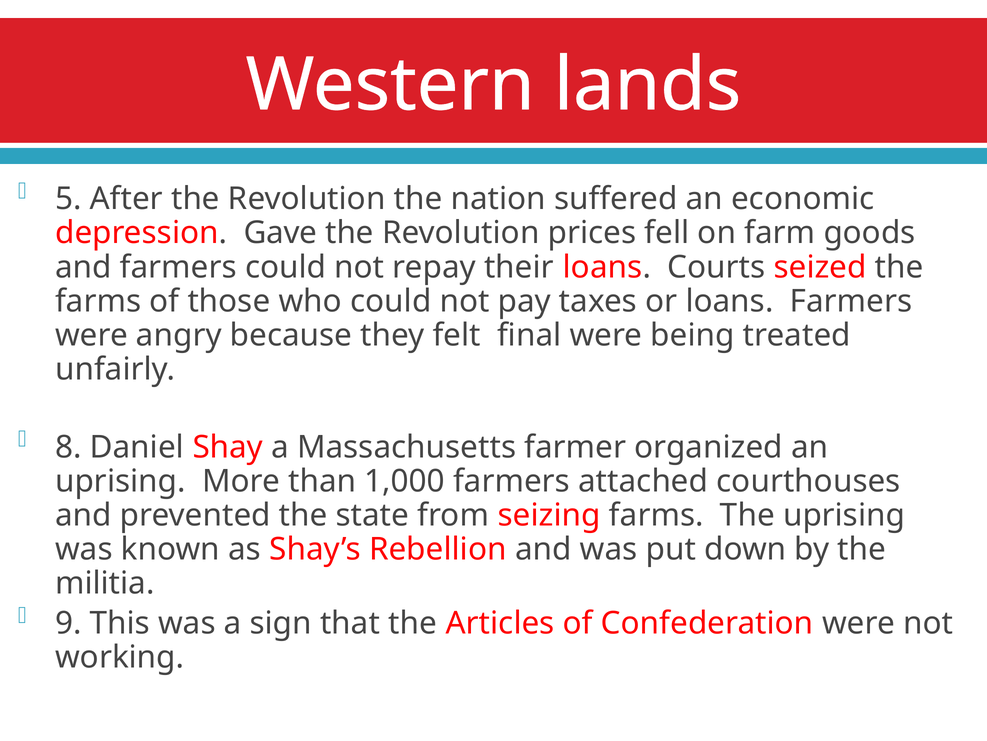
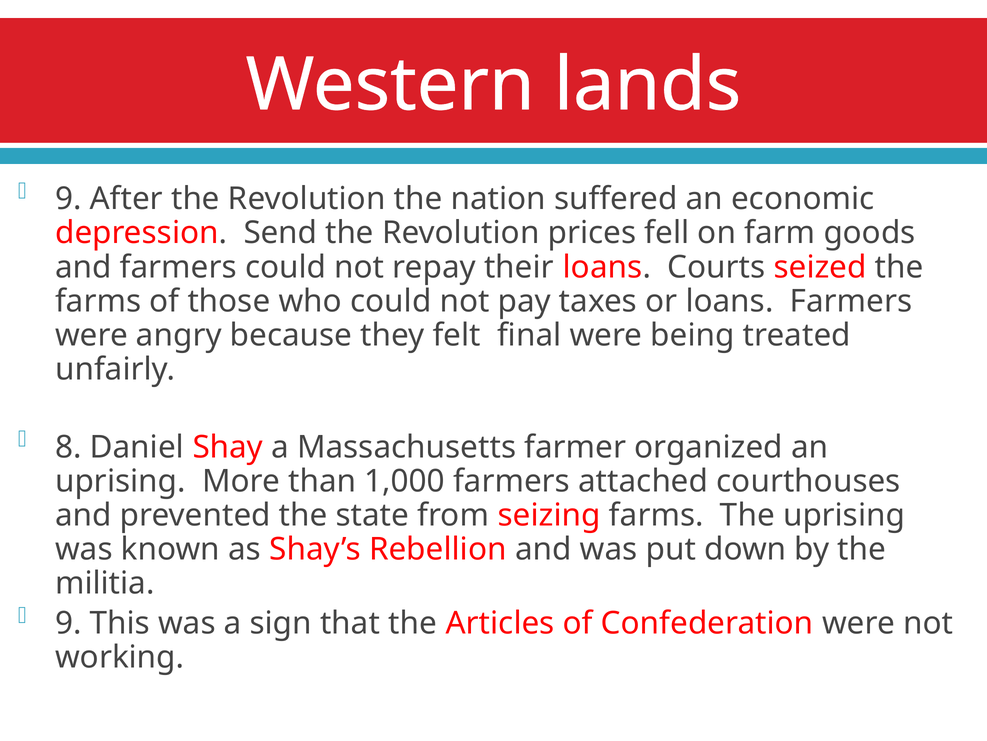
5: 5 -> 9 (68, 199)
Gave: Gave -> Send (280, 233)
